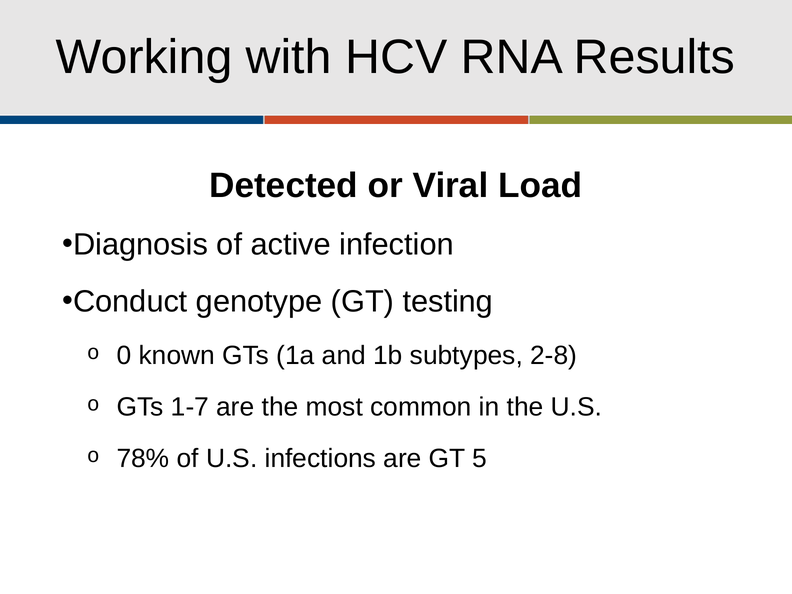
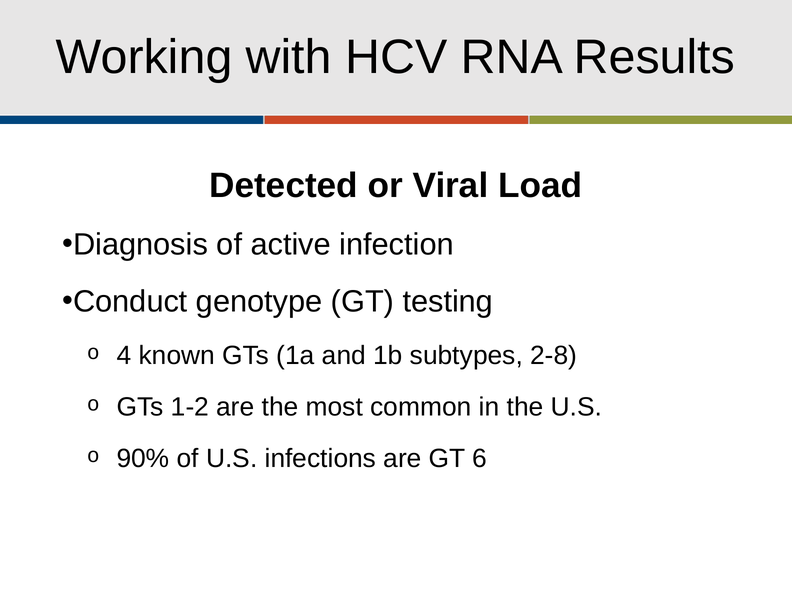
0: 0 -> 4 (124, 355)
1-7: 1-7 -> 1-2 (190, 407)
78%: 78% -> 90% (143, 458)
5: 5 -> 6 (480, 458)
